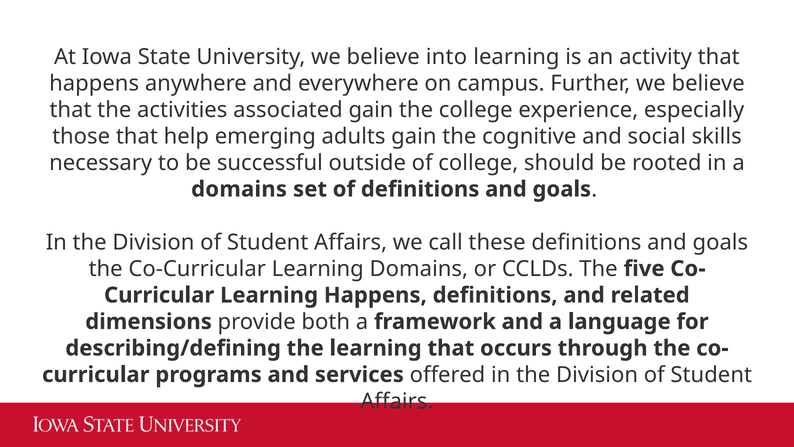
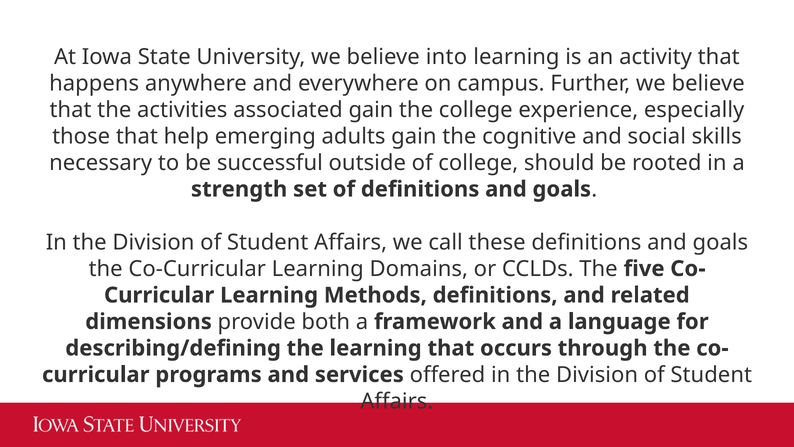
domains: domains -> strength (239, 189)
Learning Happens: Happens -> Methods (375, 295)
